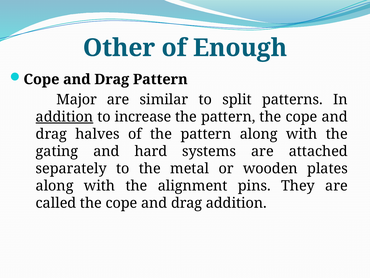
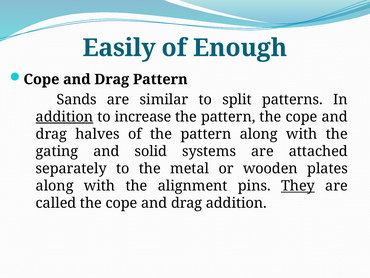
Other: Other -> Easily (119, 48)
Major: Major -> Sands (77, 99)
hard: hard -> solid (151, 151)
They underline: none -> present (298, 186)
